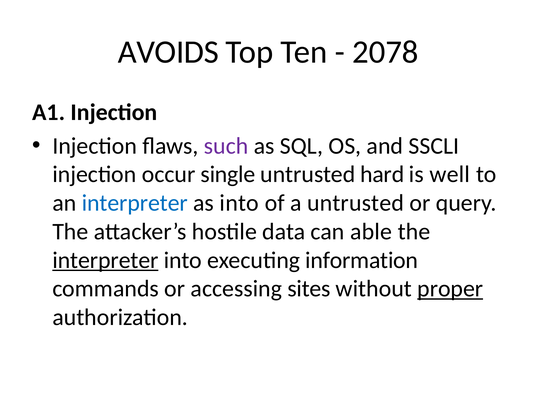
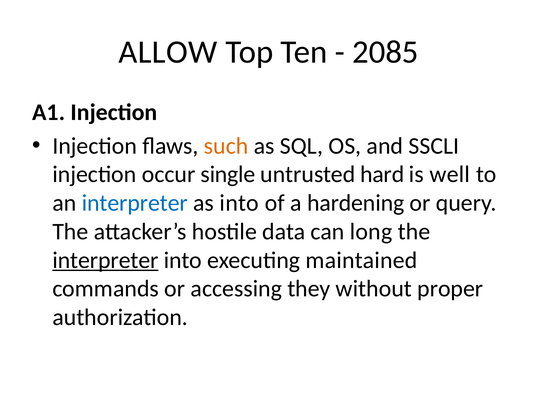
AVOIDS: AVOIDS -> ALLOW (168, 52)
2078: 2078 -> 2085 (385, 52)
such colour: purple -> orange (226, 146)
a untrusted: untrusted -> hardening (356, 203)
able: able -> long (371, 232)
information: information -> maintained (362, 261)
sites: sites -> they (309, 289)
proper underline: present -> none (450, 289)
